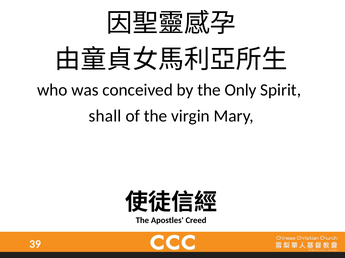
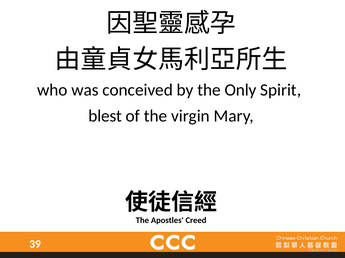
shall: shall -> blest (105, 116)
